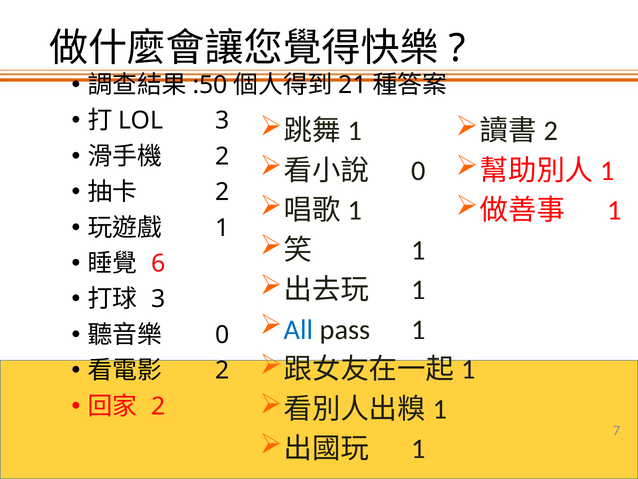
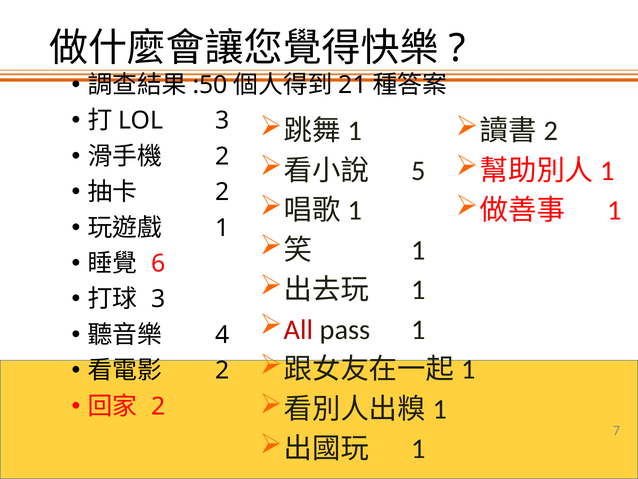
0: 0 -> 5 (419, 170)
All colour: blue -> red (299, 329)
0: 0 -> 4 (222, 335)
